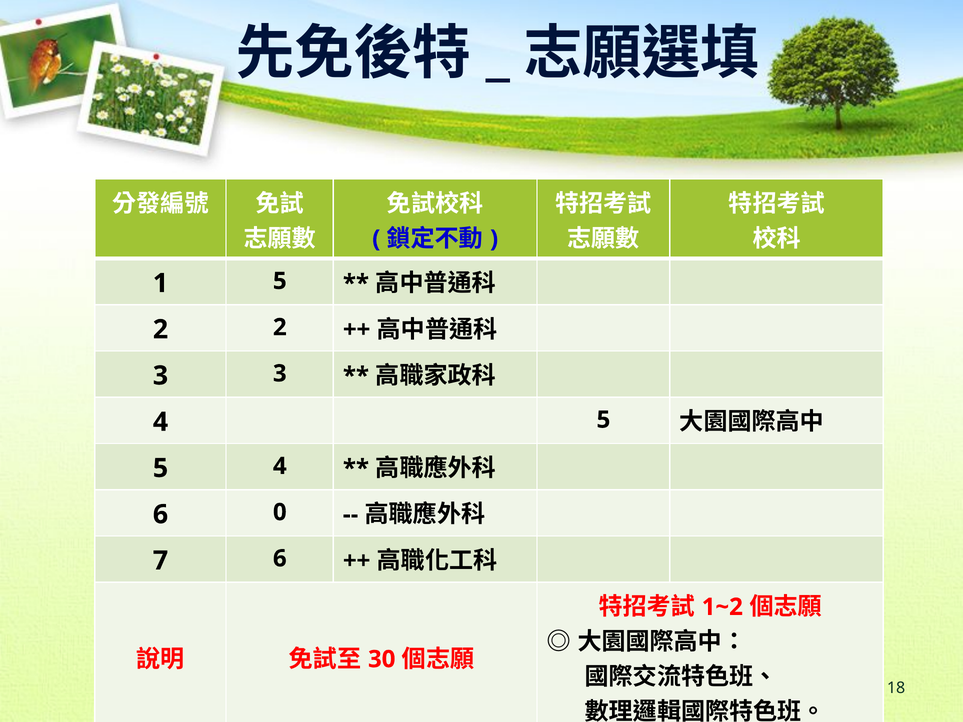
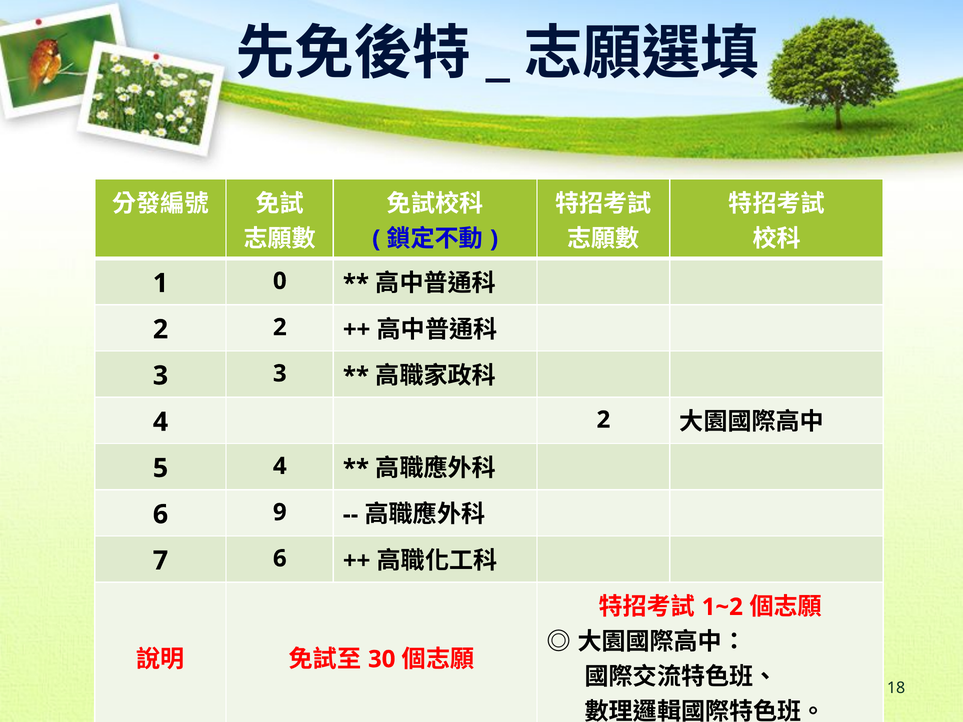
1 5: 5 -> 0 (280, 281)
4 5: 5 -> 2 (603, 420)
0: 0 -> 9 (280, 512)
